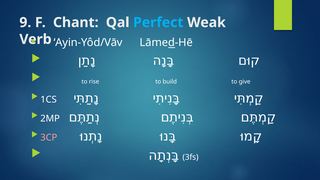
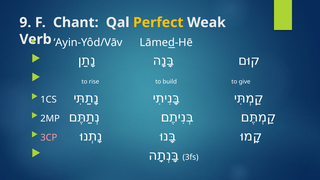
Perfect colour: light blue -> yellow (158, 22)
